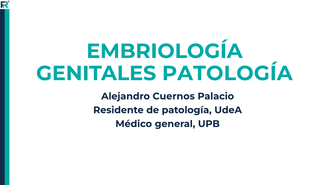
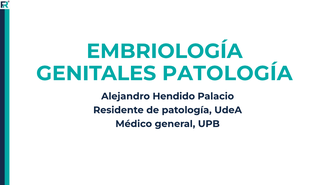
Cuernos: Cuernos -> Hendido (174, 96)
